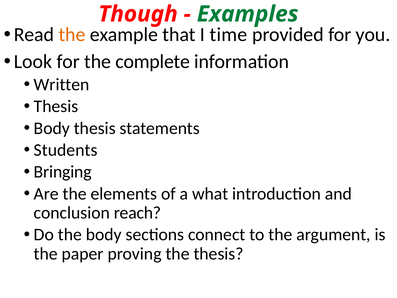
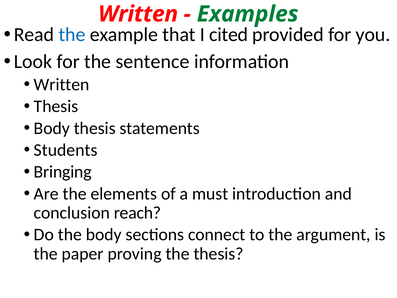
Though: Though -> Written (138, 14)
the colour: orange -> blue (72, 34)
time: time -> cited (229, 34)
complete: complete -> sentence (153, 61)
what: what -> must (210, 194)
